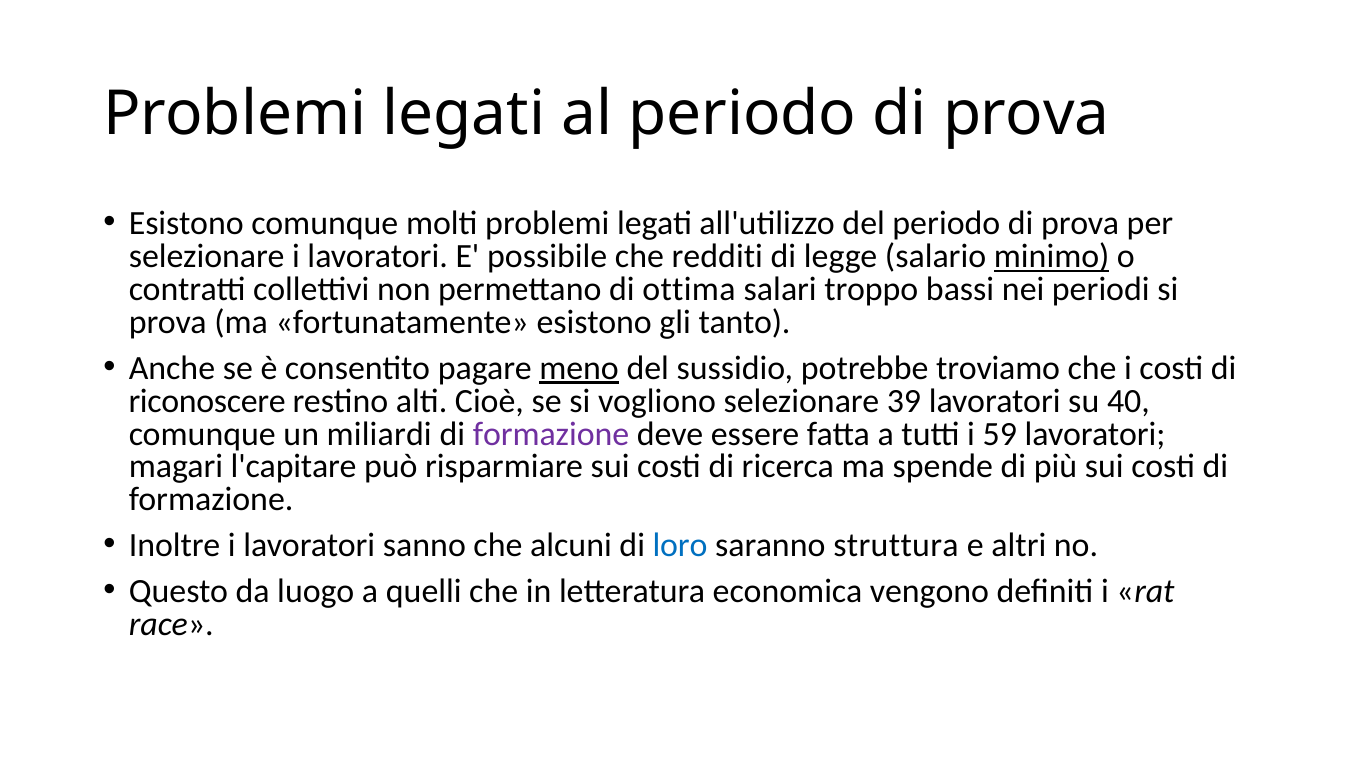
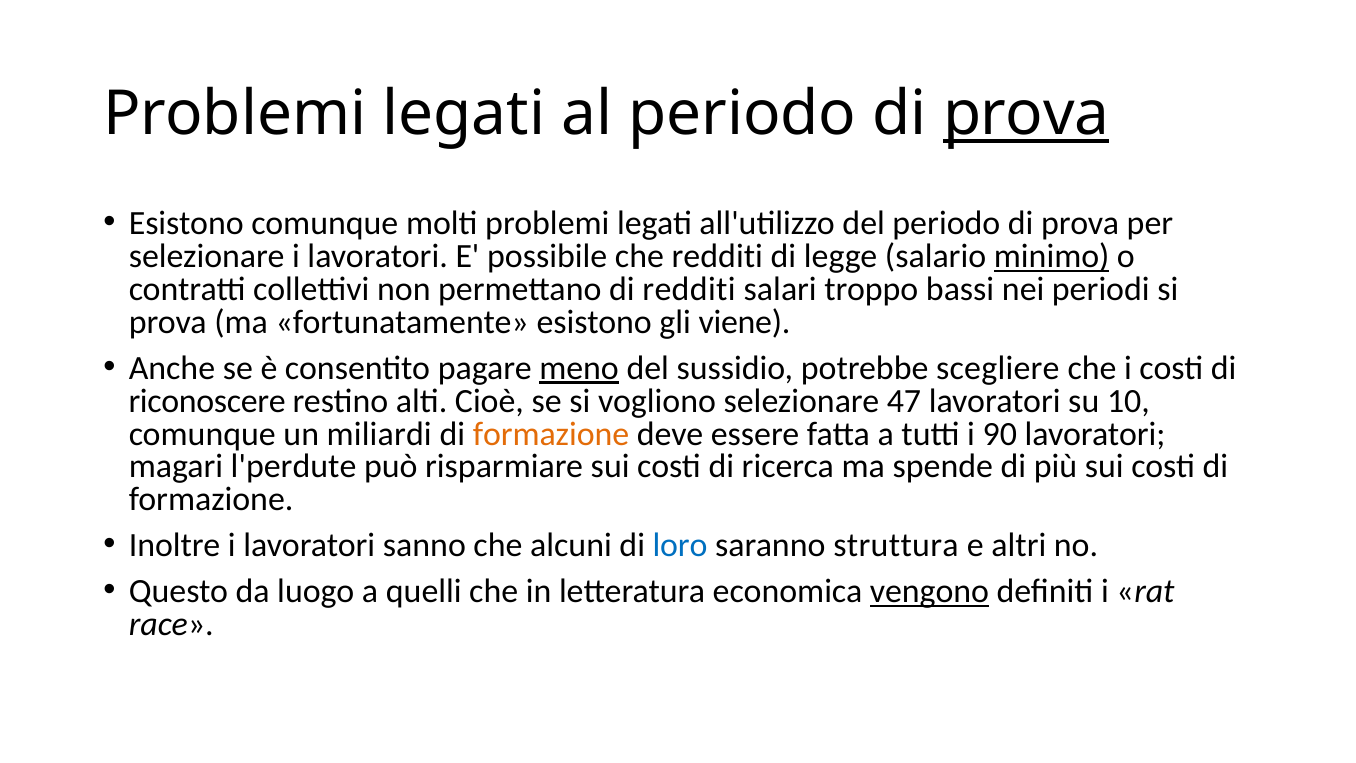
prova underline: none -> present (1026, 114)
di ottima: ottima -> redditi (689, 289)
tanto: tanto -> viene (744, 322)
troviamo: troviamo -> scegliere (998, 368)
39: 39 -> 47 (904, 401)
40: 40 -> 10 (1128, 401)
formazione colour: purple -> orange (551, 434)
59: 59 -> 90 (1000, 434)
l'capitare: l'capitare -> l'perdute (294, 467)
vengono underline: none -> present (929, 591)
